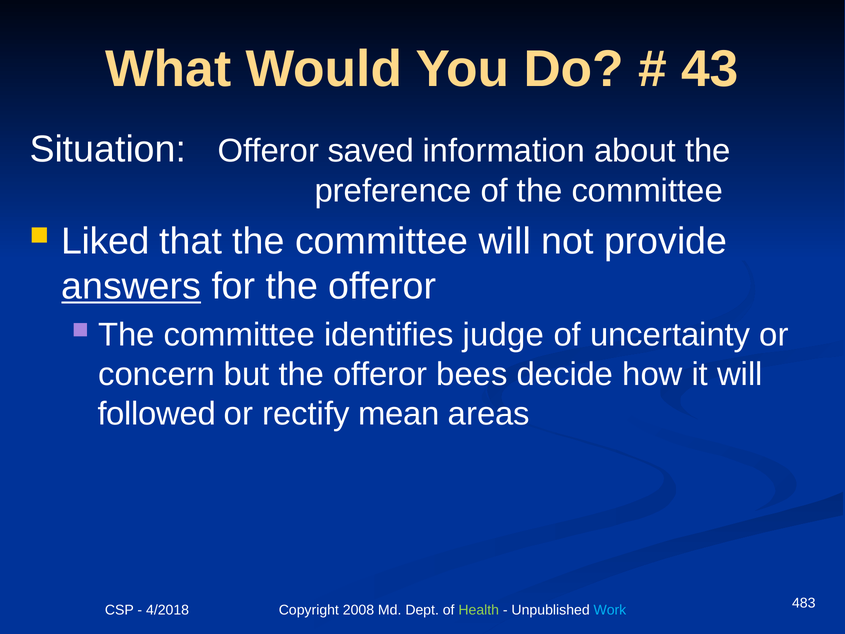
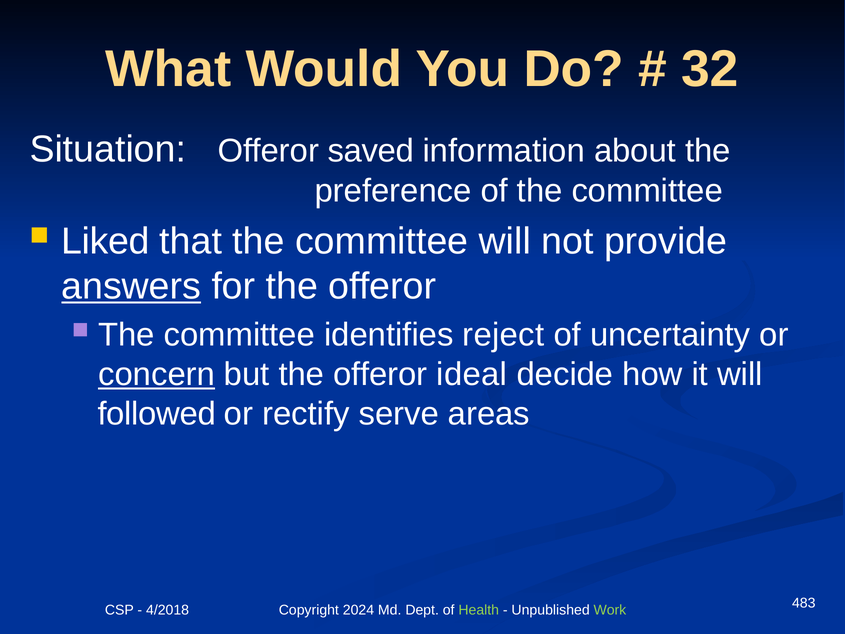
43: 43 -> 32 (710, 69)
judge: judge -> reject (503, 335)
concern underline: none -> present (157, 374)
bees: bees -> ideal (472, 374)
mean: mean -> serve (399, 414)
2008: 2008 -> 2024 (358, 610)
Work colour: light blue -> light green (610, 610)
